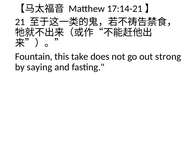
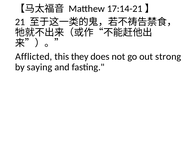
Fountain: Fountain -> Afflicted (34, 56)
take: take -> they (80, 56)
